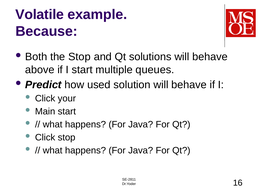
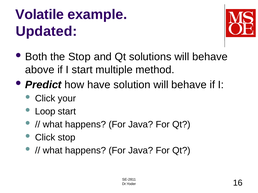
Because: Because -> Updated (46, 31)
queues: queues -> method (155, 70)
used: used -> have (99, 85)
Main: Main -> Loop (45, 112)
